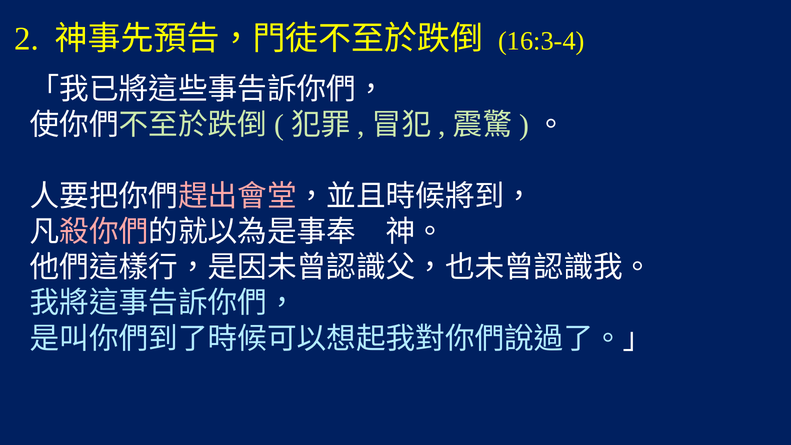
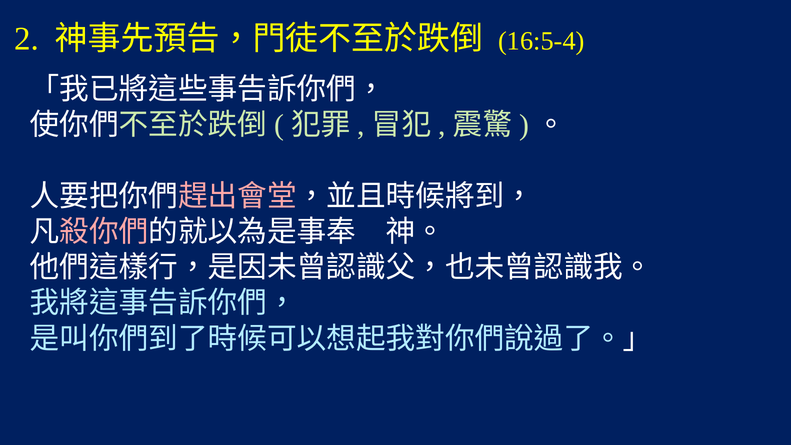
16:3-4: 16:3-4 -> 16:5-4 (541, 41)
